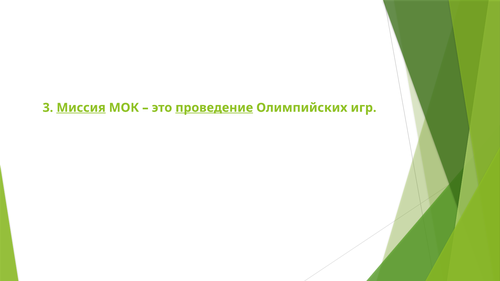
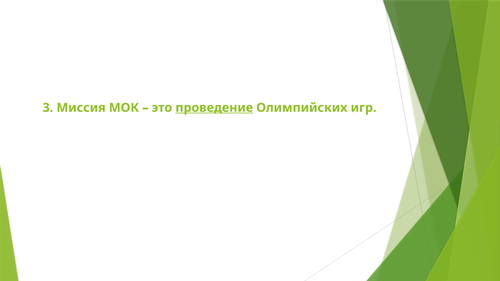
Миссия underline: present -> none (81, 108)
